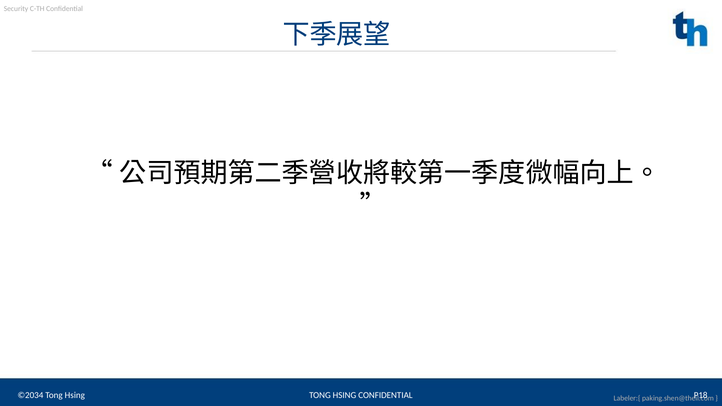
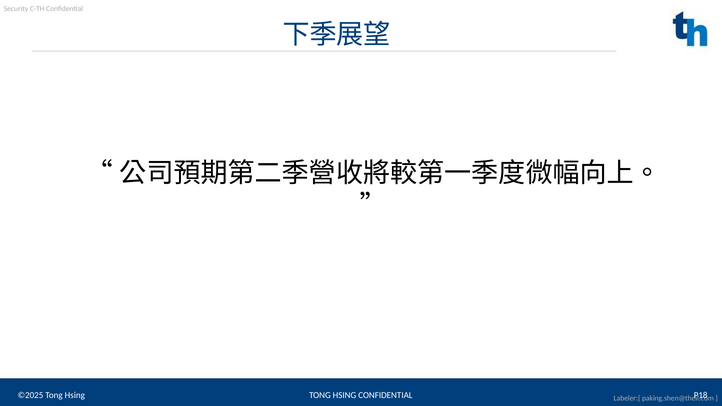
©2034: ©2034 -> ©2025 (30, 395)
